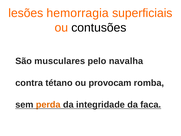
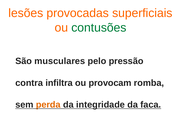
hemorragia: hemorragia -> provocadas (78, 13)
contusões colour: black -> green (99, 28)
navalha: navalha -> pressão (126, 61)
tétano: tétano -> infiltra (59, 83)
